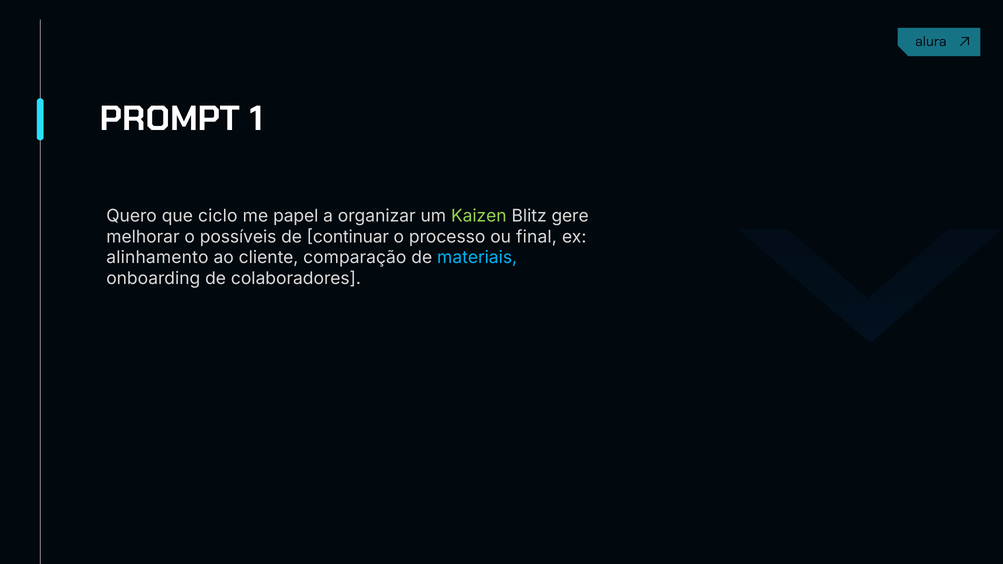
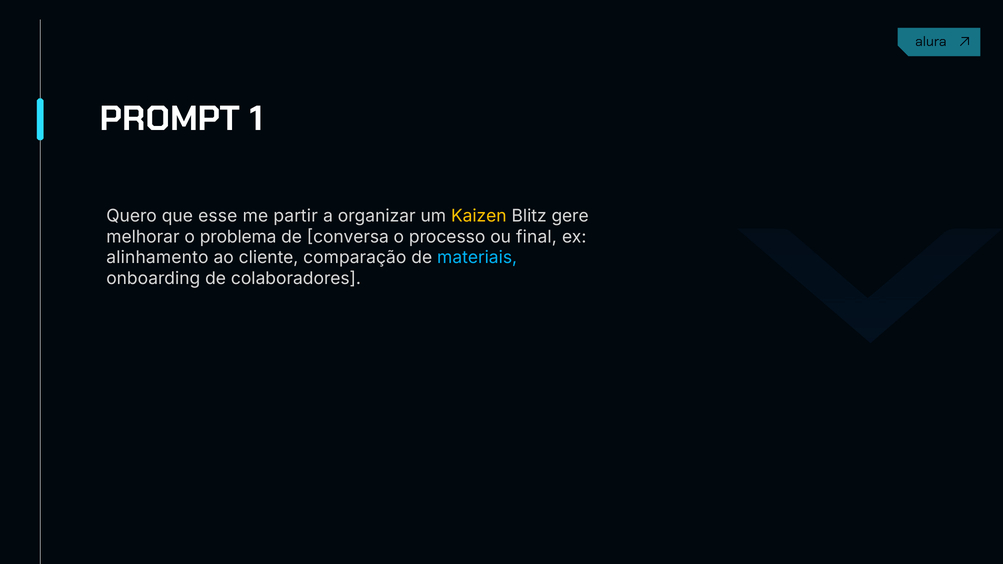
ciclo: ciclo -> esse (218, 216)
papel: papel -> partir (296, 216)
Kaizen colour: light green -> yellow (479, 216)
possíveis: possíveis -> problema (238, 237)
continuar: continuar -> conversa (348, 237)
